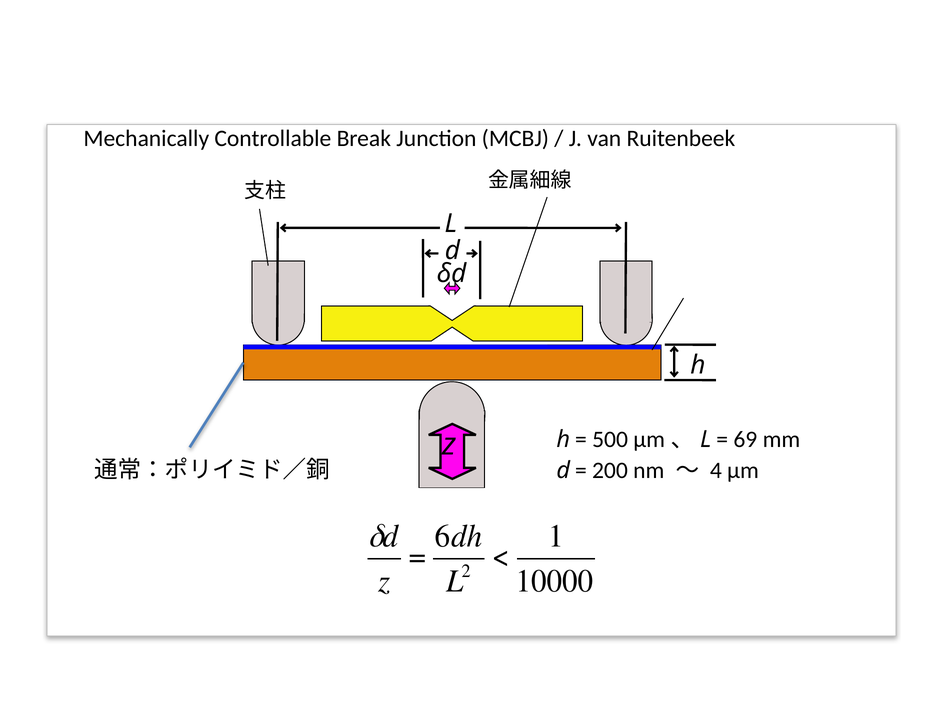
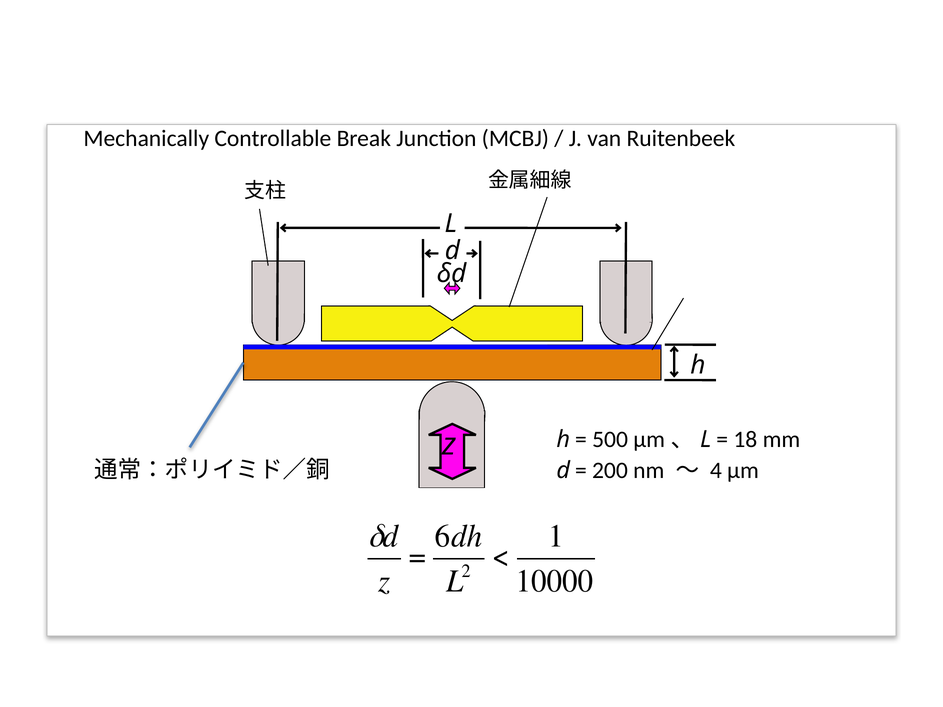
69: 69 -> 18 (745, 439)
